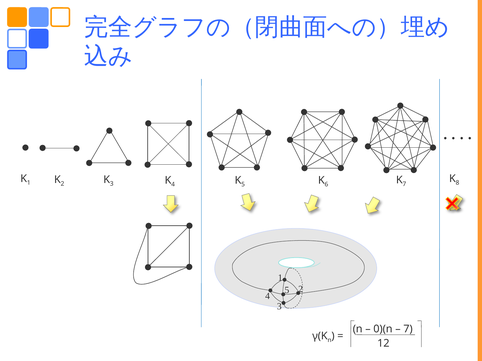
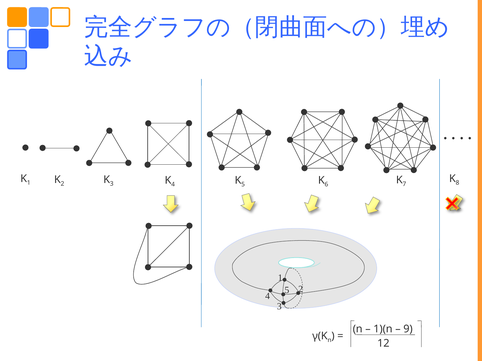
0)(n: 0)(n -> 1)(n (383, 330)
7: 7 -> 9 (408, 330)
